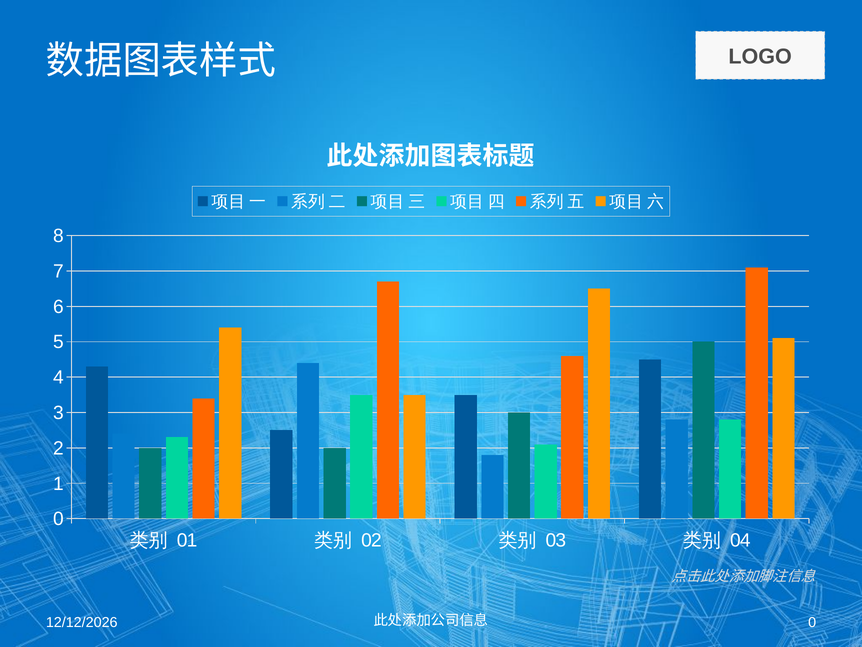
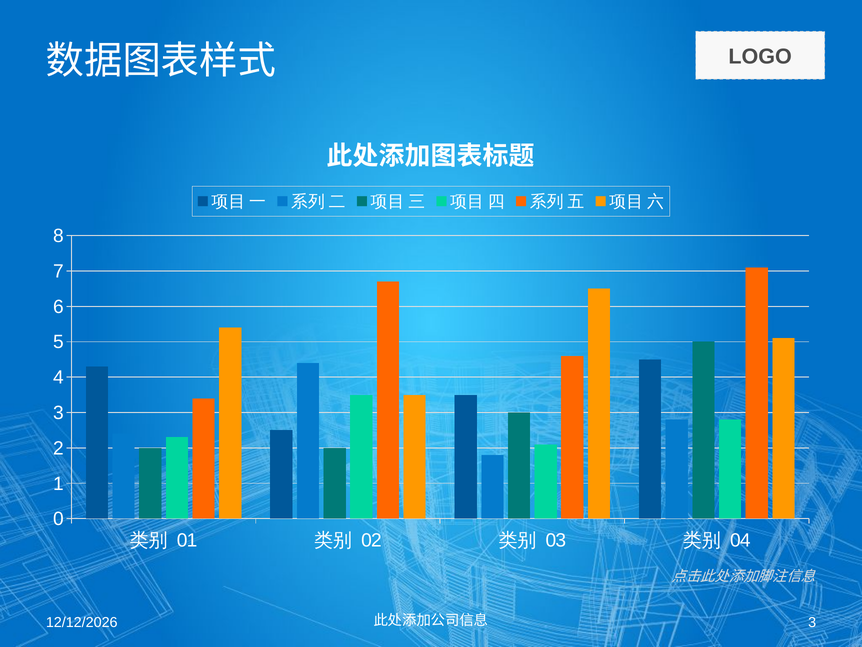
0: 0 -> 3 (812, 622)
